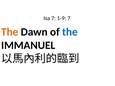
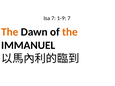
the colour: blue -> orange (70, 32)
